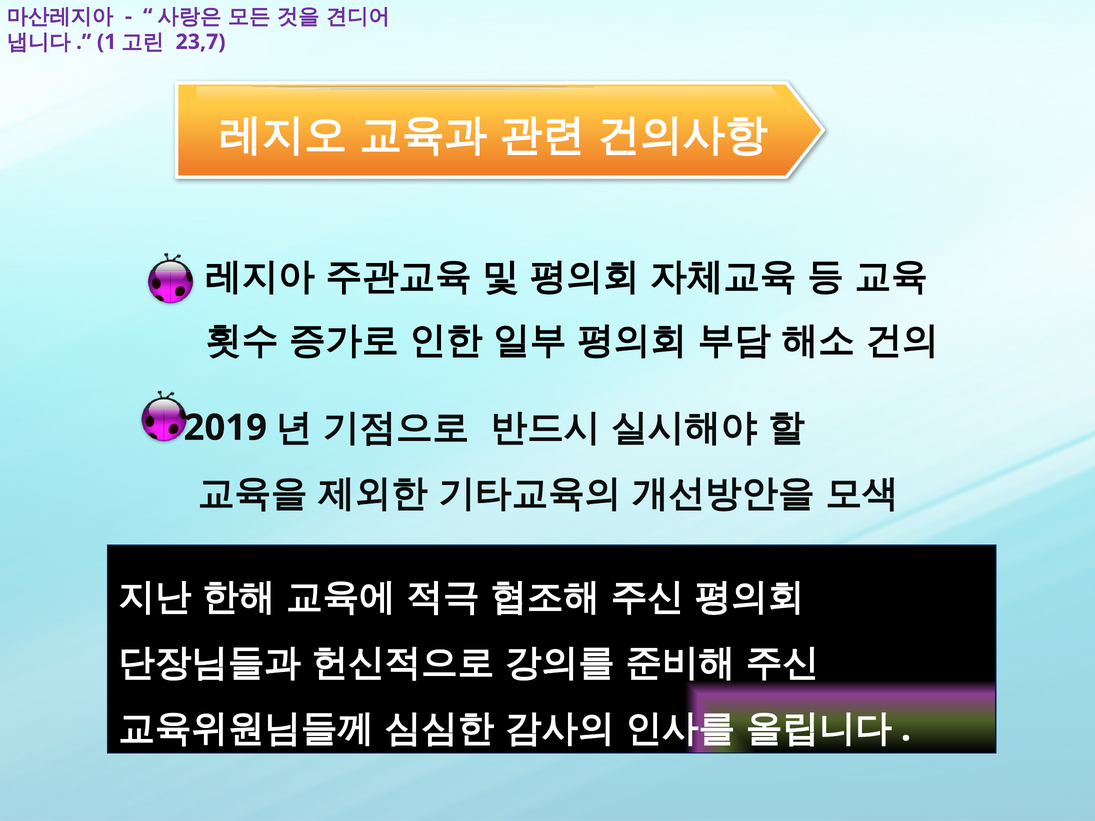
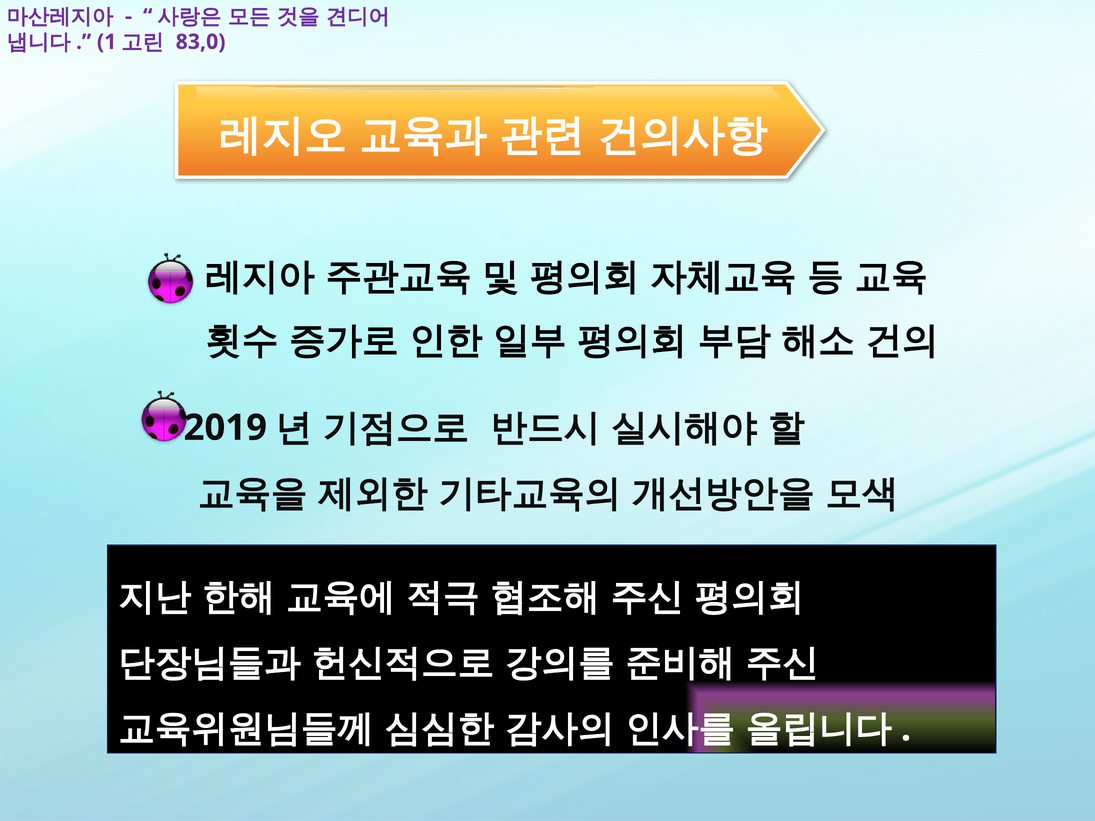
23,7: 23,7 -> 83,0 (201, 42)
